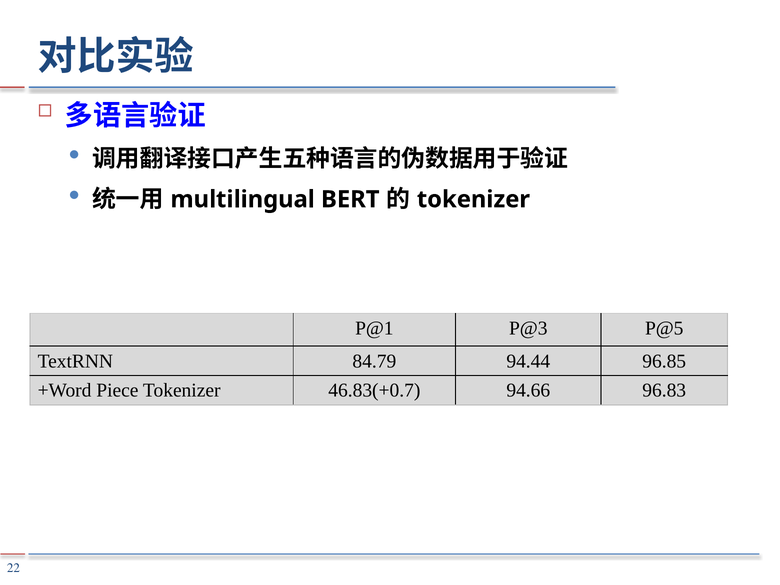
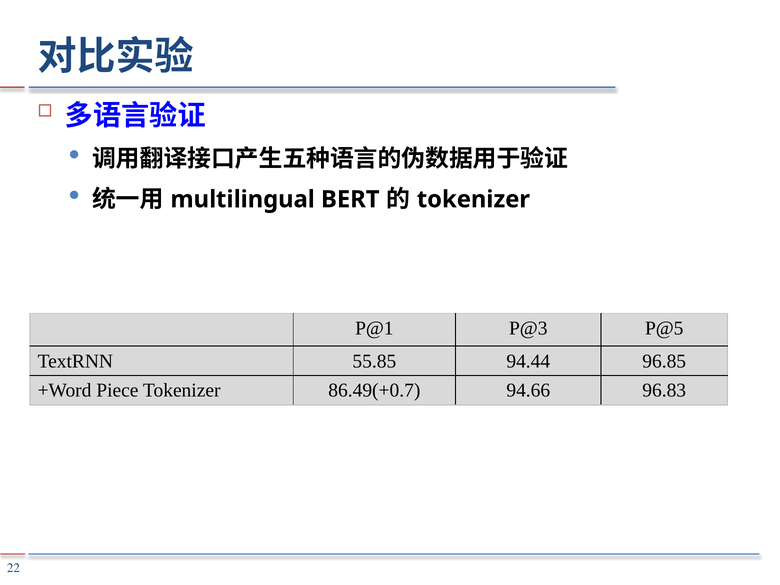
84.79: 84.79 -> 55.85 (374, 361)
46.83(+0.7: 46.83(+0.7 -> 86.49(+0.7 (374, 391)
